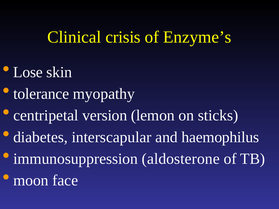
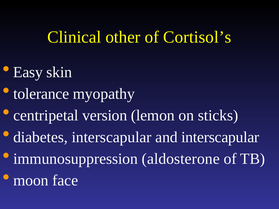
crisis: crisis -> other (123, 37)
Enzyme’s: Enzyme’s -> Cortisol’s (197, 37)
Lose: Lose -> Easy (28, 72)
and haemophilus: haemophilus -> interscapular (220, 137)
